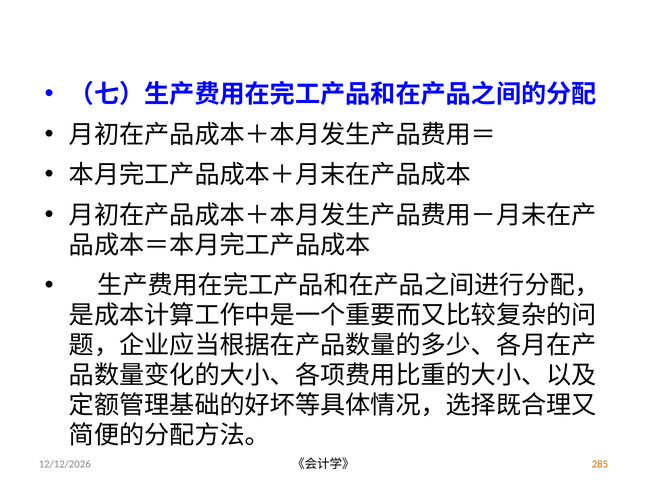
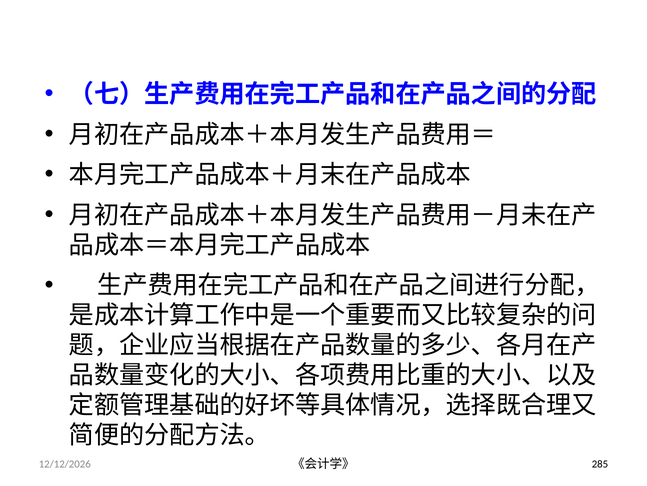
285 colour: orange -> black (600, 463)
